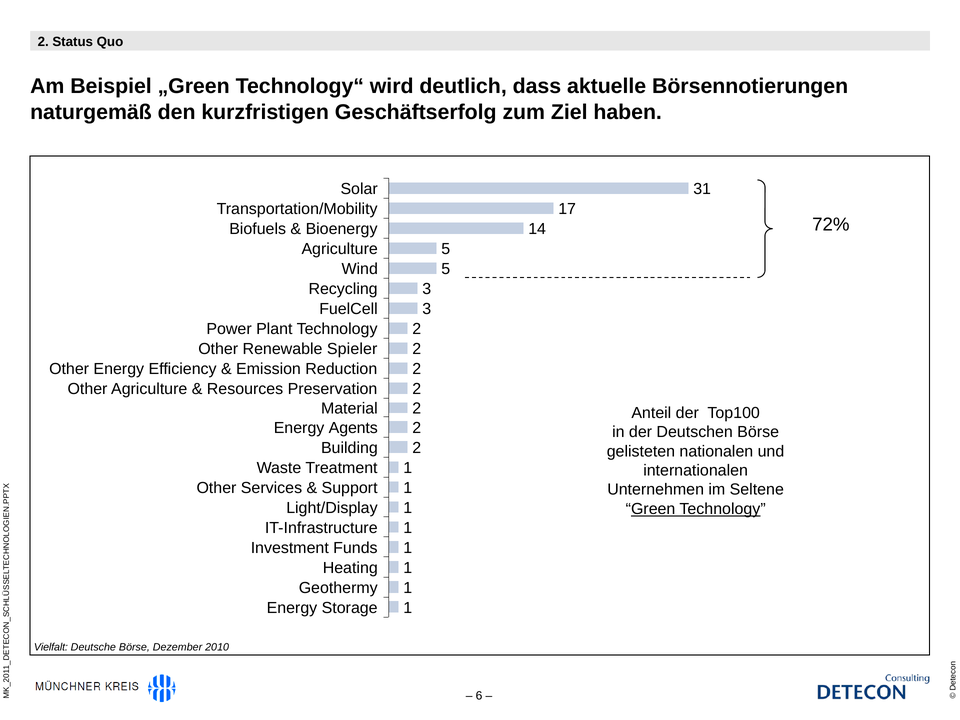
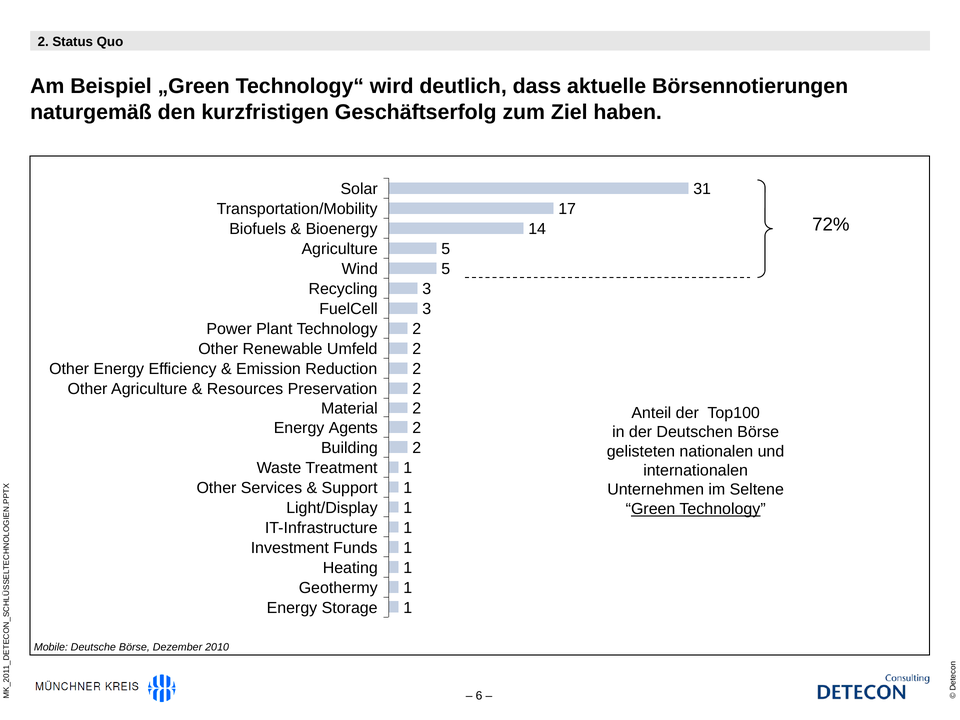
Spieler: Spieler -> Umfeld (352, 349)
Vielfalt: Vielfalt -> Mobile (51, 647)
